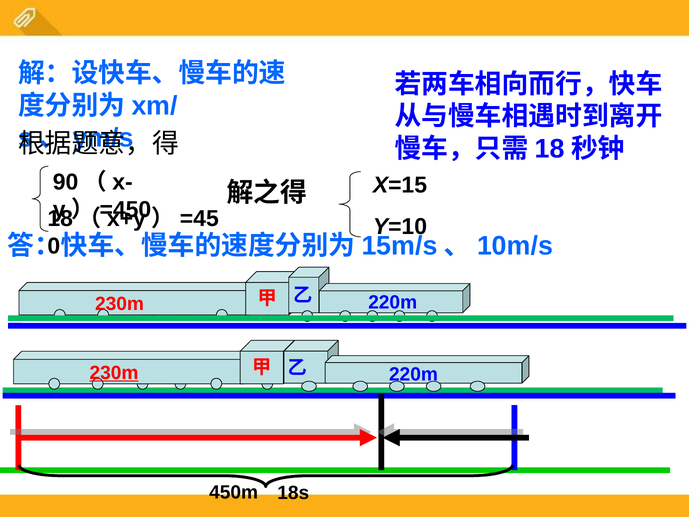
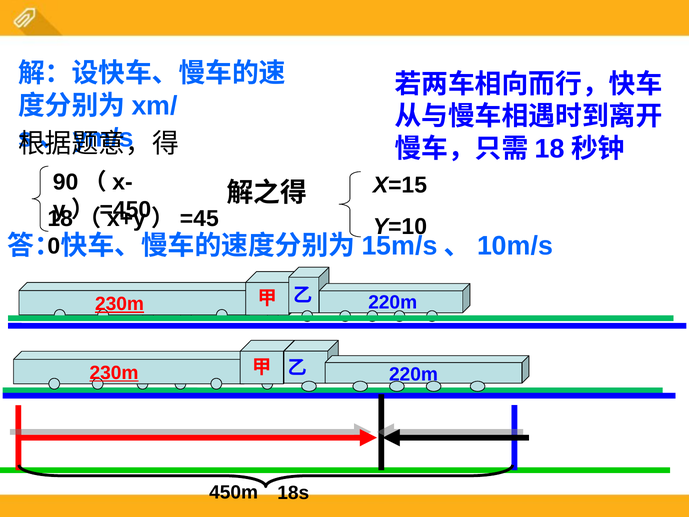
230m underline: none -> present (120, 304)
